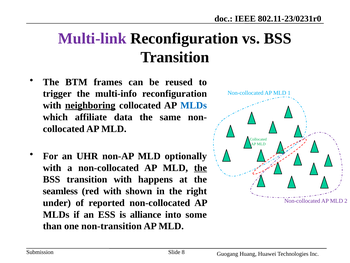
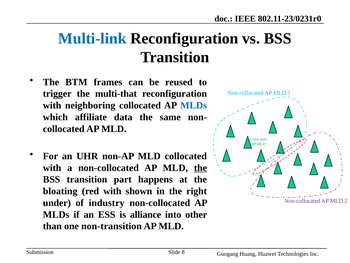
Multi-link colour: purple -> blue (92, 38)
multi-info: multi-info -> multi-that (116, 94)
neighboring underline: present -> none (90, 105)
MLD optionally: optionally -> collocated (186, 156)
transition with: with -> part (123, 179)
seamless: seamless -> bloating (60, 191)
reported: reported -> industry (107, 202)
some: some -> other (196, 214)
